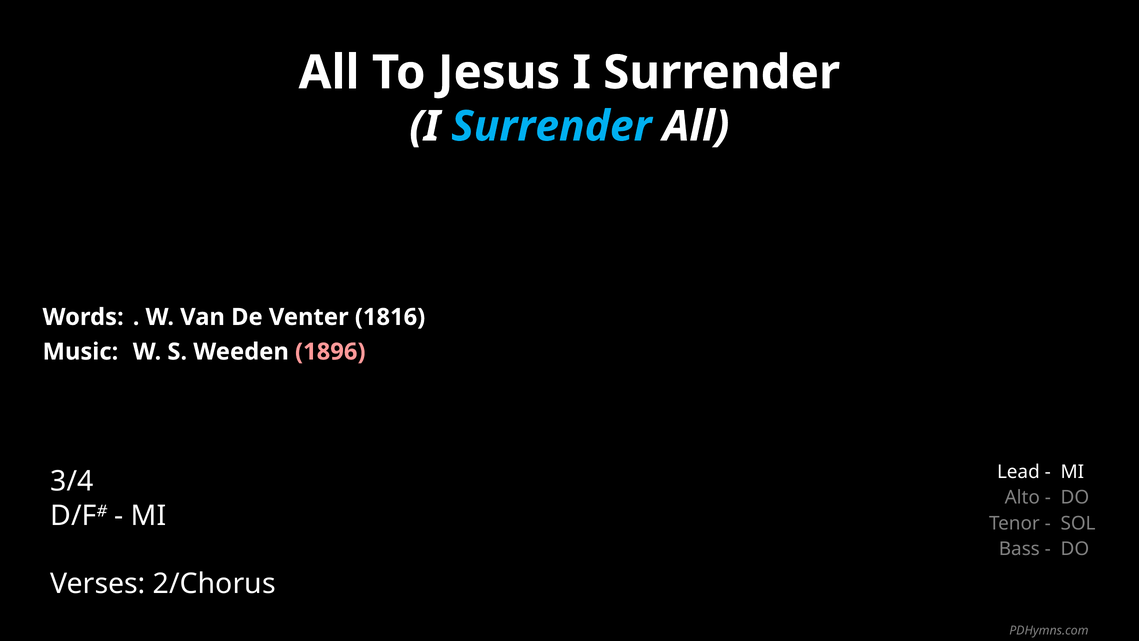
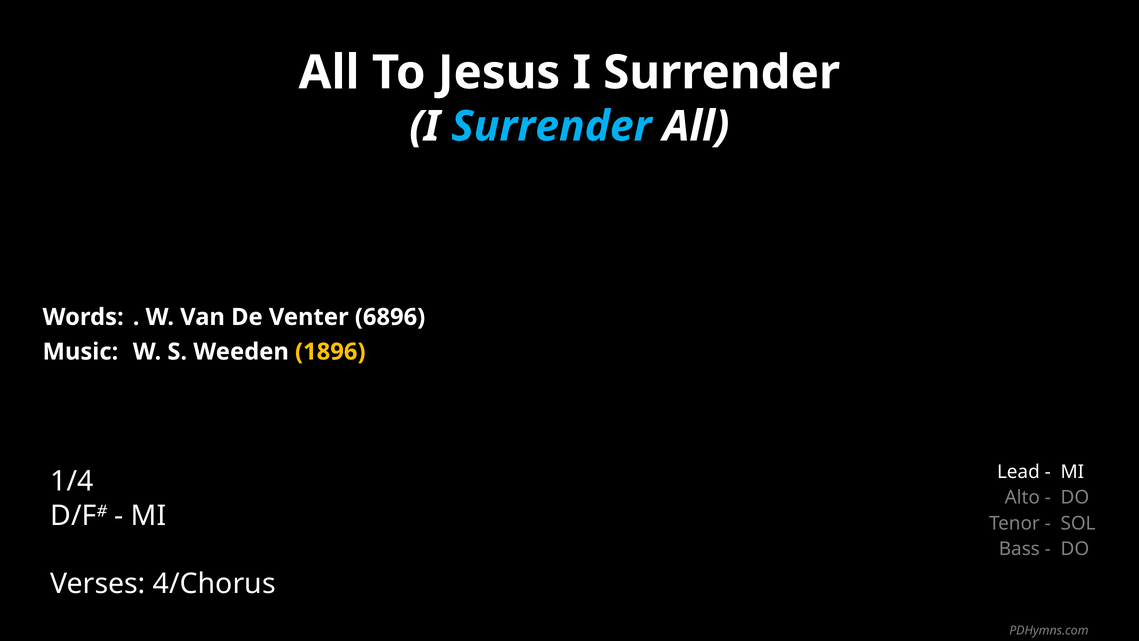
1816: 1816 -> 6896 (390, 317)
1896 colour: pink -> yellow (330, 352)
3/4: 3/4 -> 1/4 (72, 481)
2/Chorus: 2/Chorus -> 4/Chorus (214, 584)
